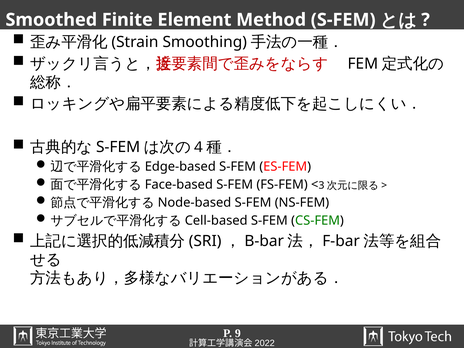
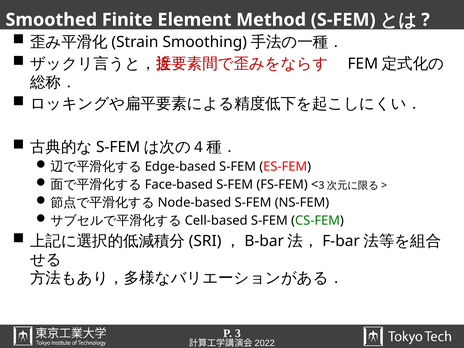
9: 9 -> 3 (238, 333)
